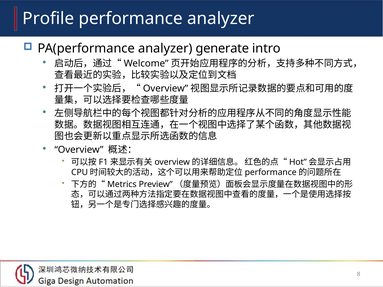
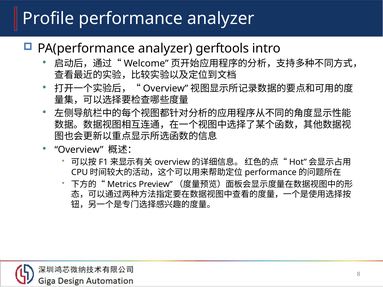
generate: generate -> gerftools (222, 49)
